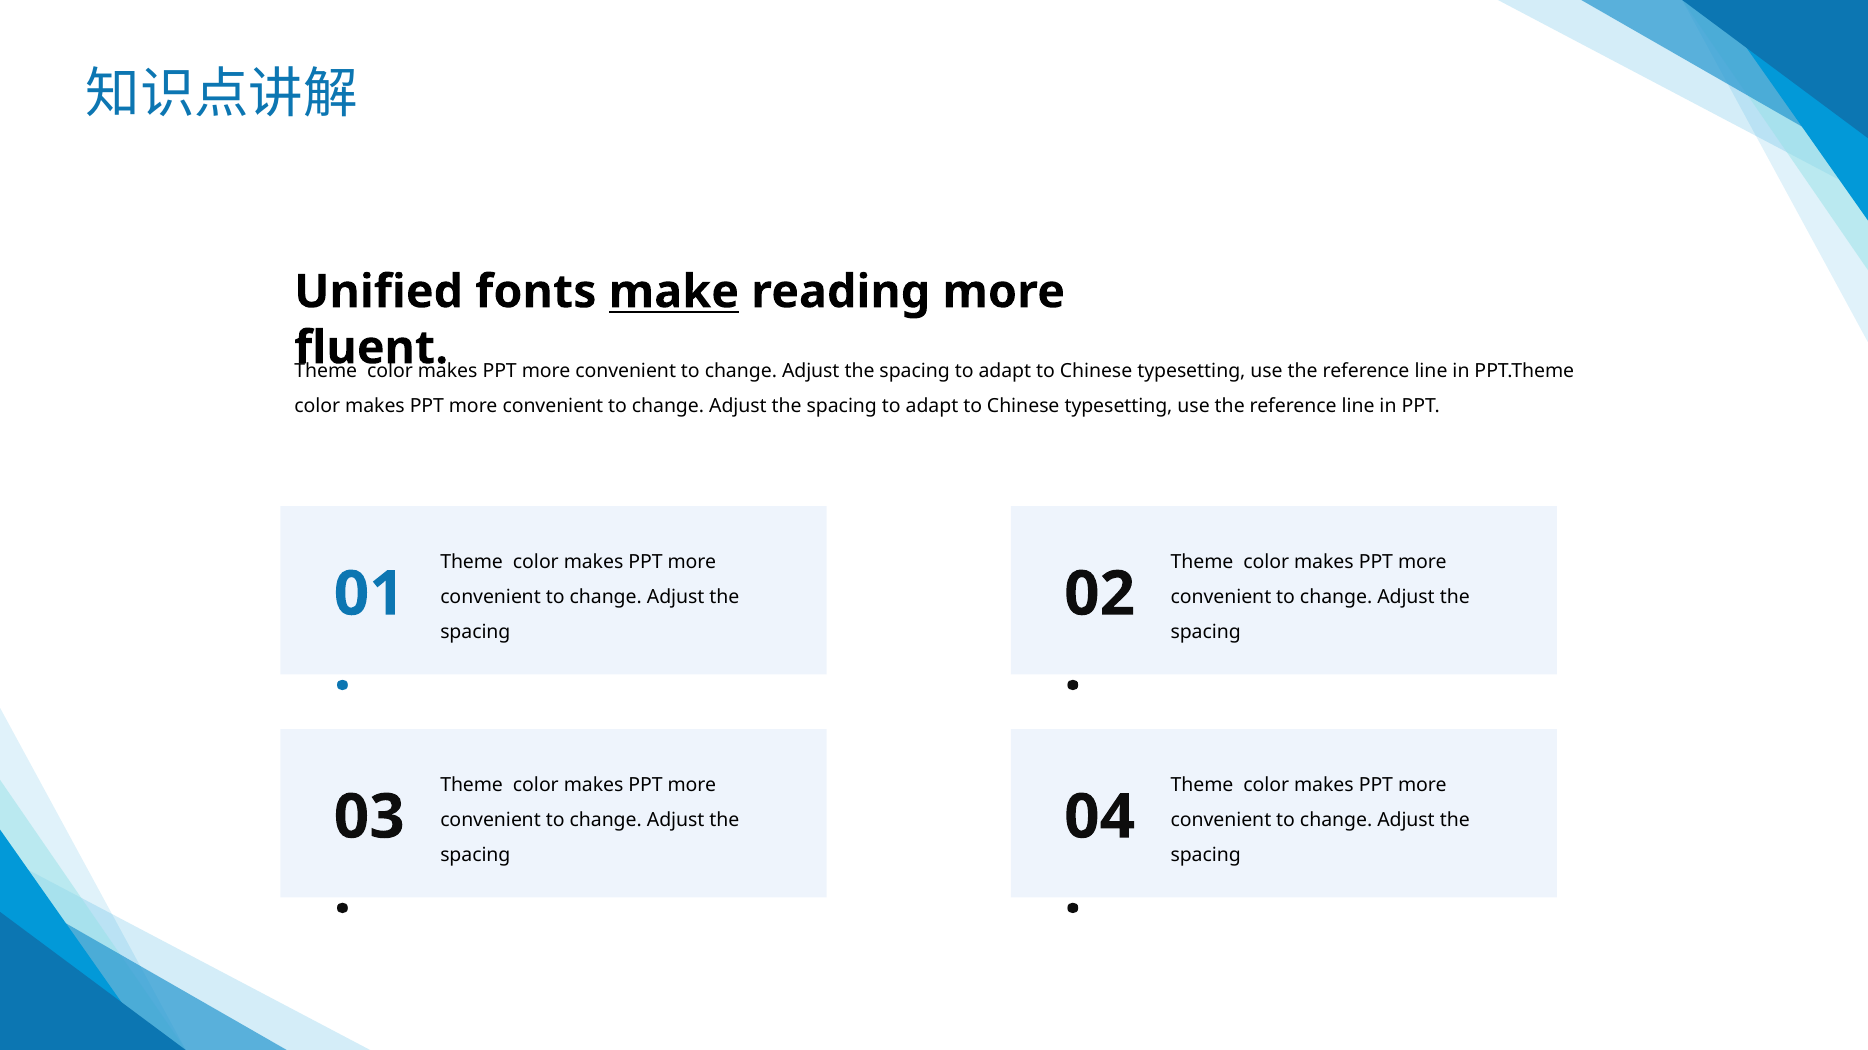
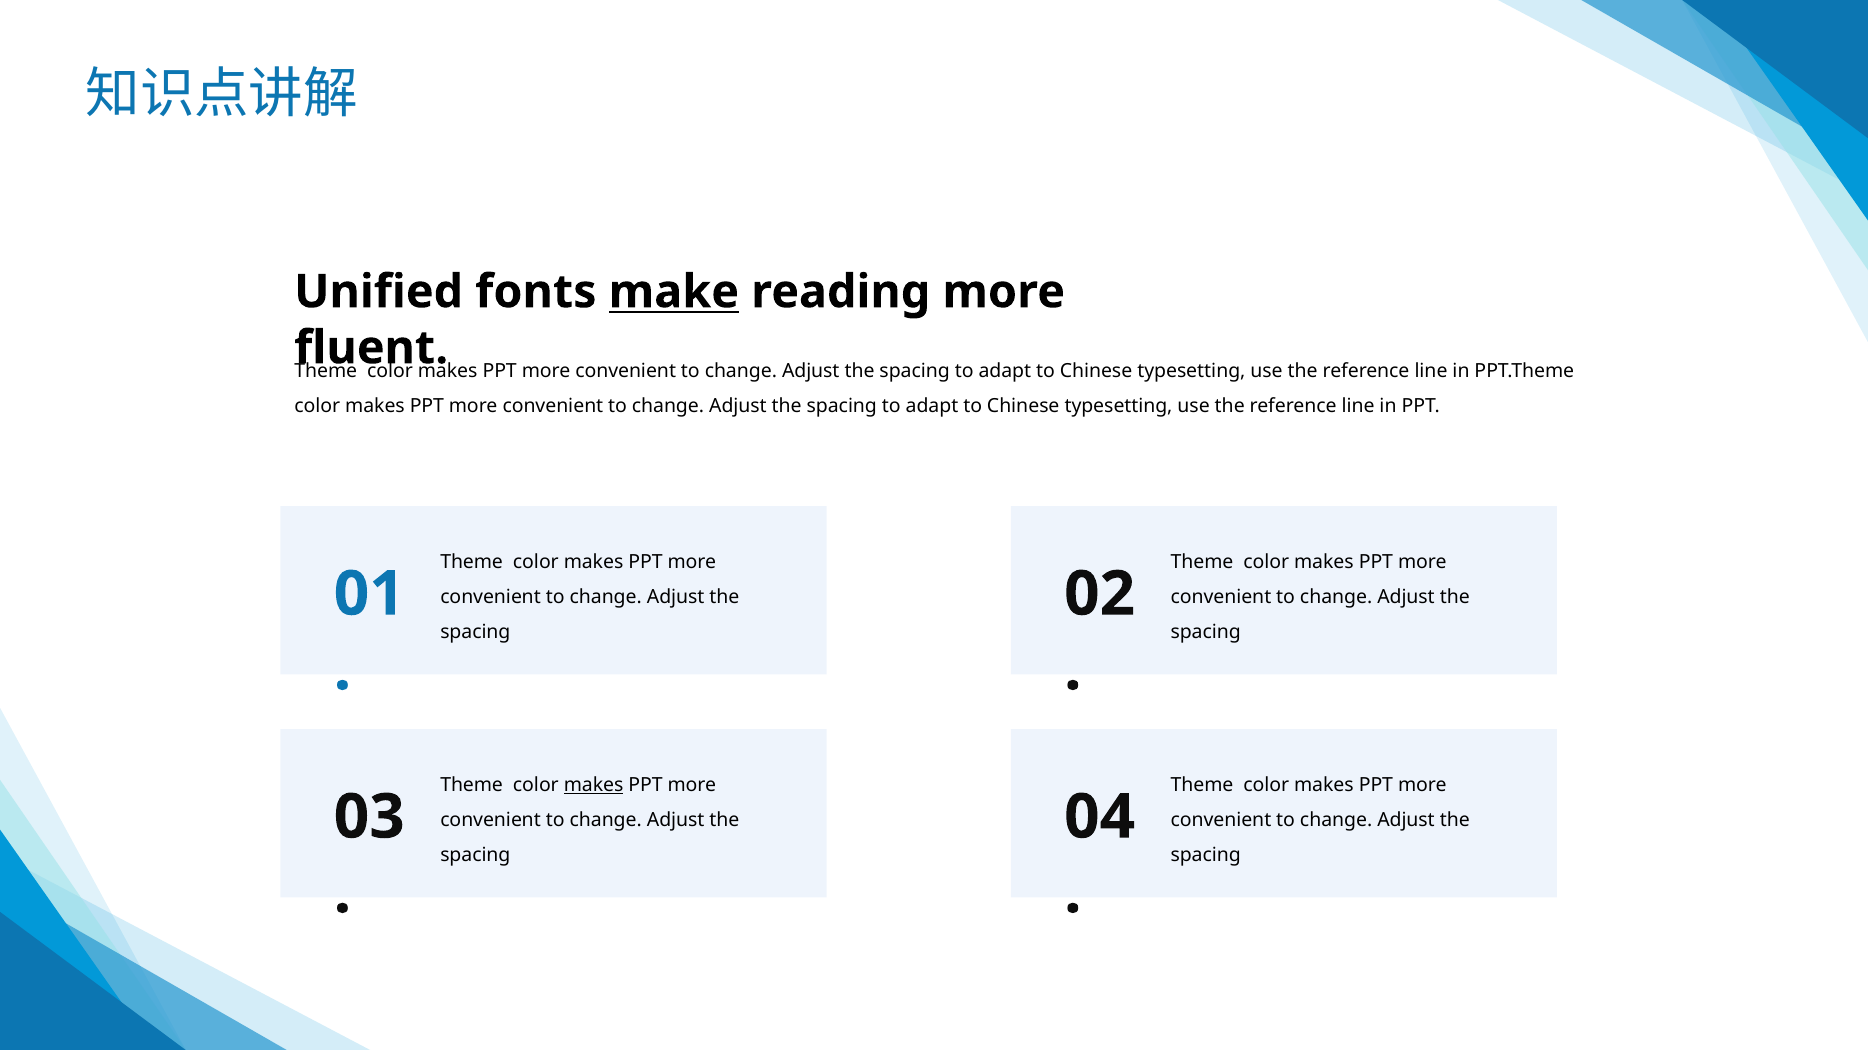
makes underline: none -> present (594, 786)
